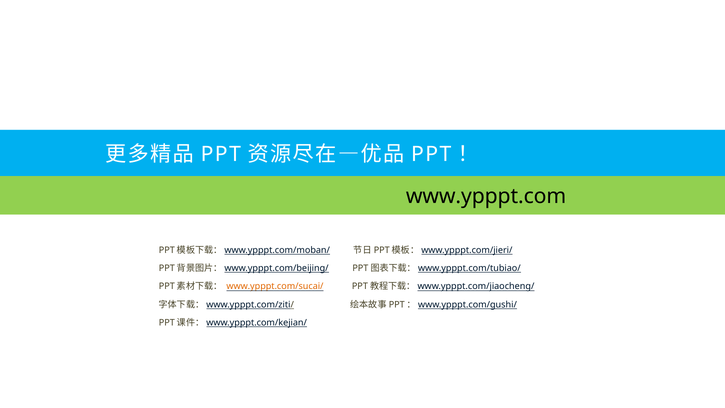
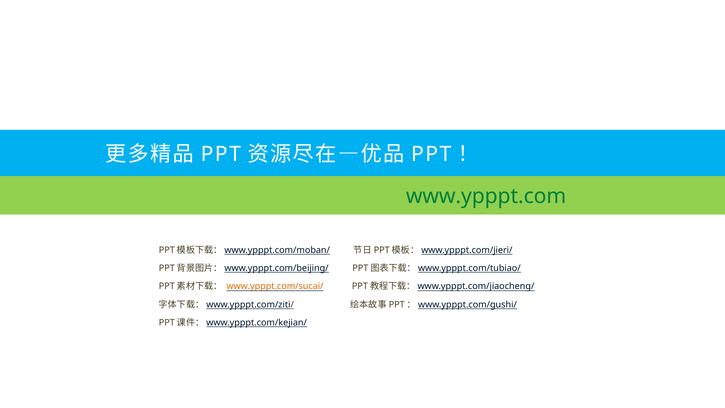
www.ypppt.com colour: black -> green (486, 196)
